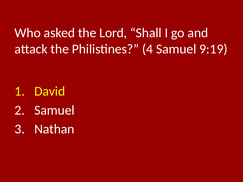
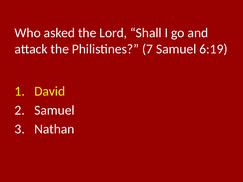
4: 4 -> 7 (148, 49)
9:19: 9:19 -> 6:19 (213, 49)
